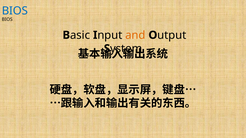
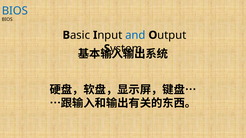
and colour: orange -> blue (135, 35)
